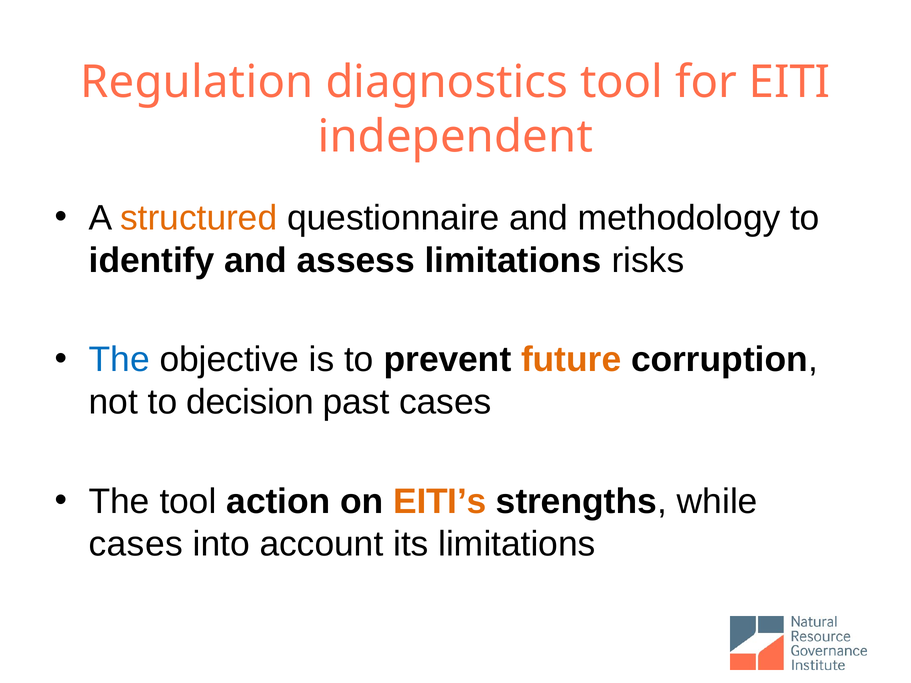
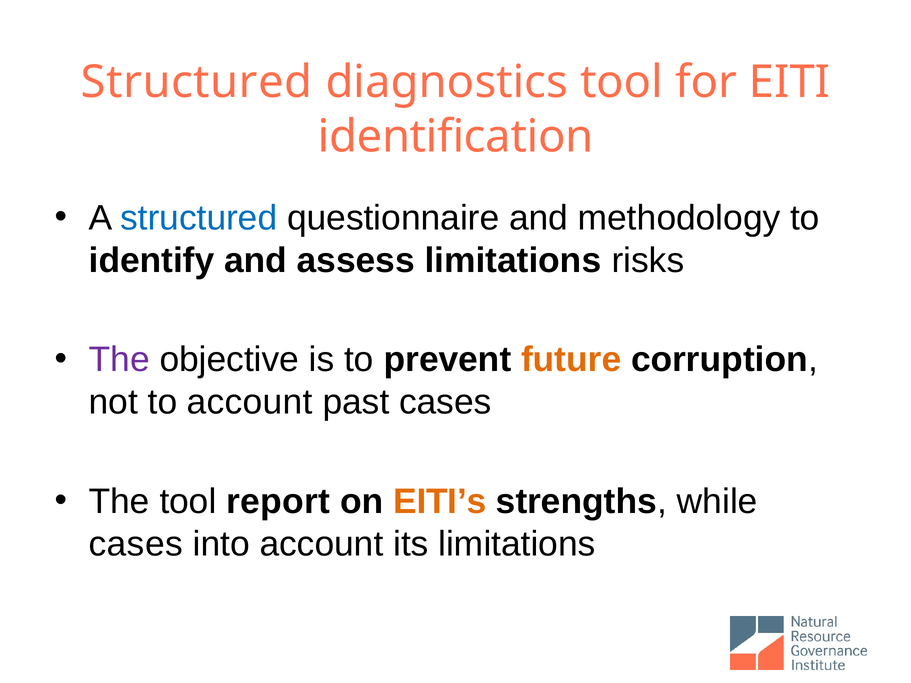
Regulation: Regulation -> Structured (197, 82)
independent: independent -> identification (456, 137)
structured colour: orange -> blue (199, 218)
The colour: blue -> purple (119, 360)
to decision: decision -> account (250, 402)
action: action -> report (278, 502)
